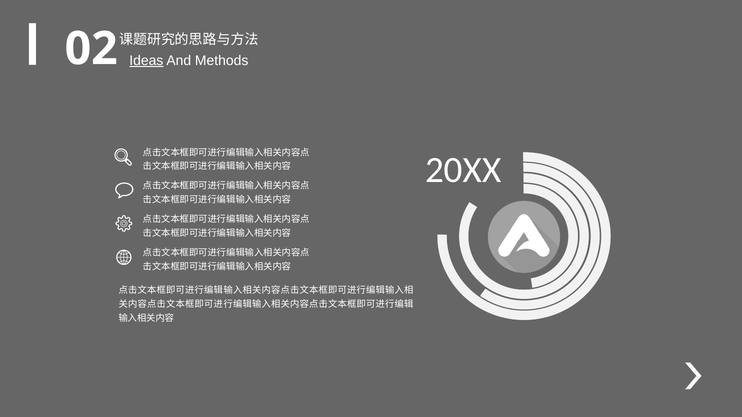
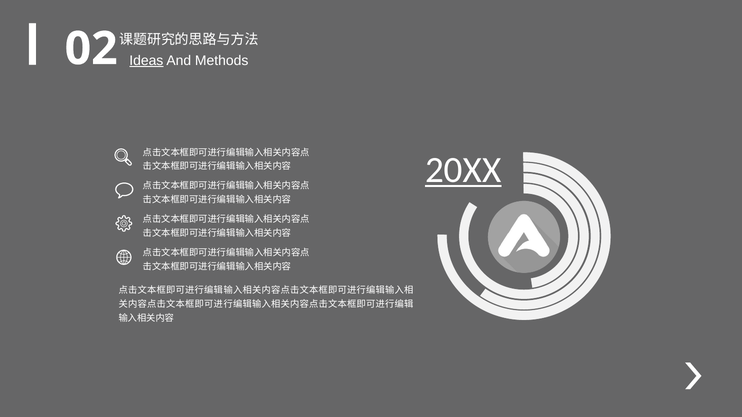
20XX underline: none -> present (463, 170)
